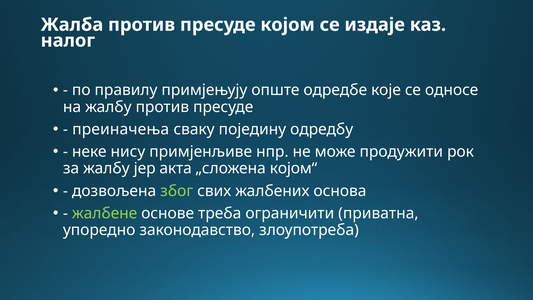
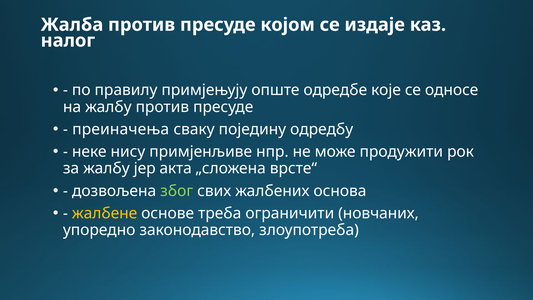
којом“: којом“ -> врсте“ (293, 168)
жалбене colour: light green -> yellow (105, 213)
приватна: приватна -> новчаних (379, 213)
